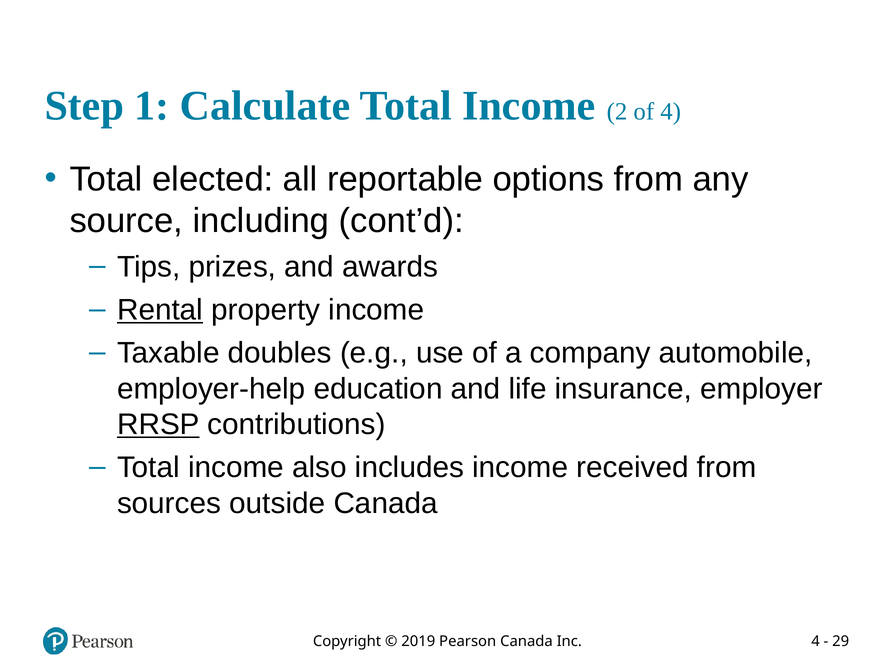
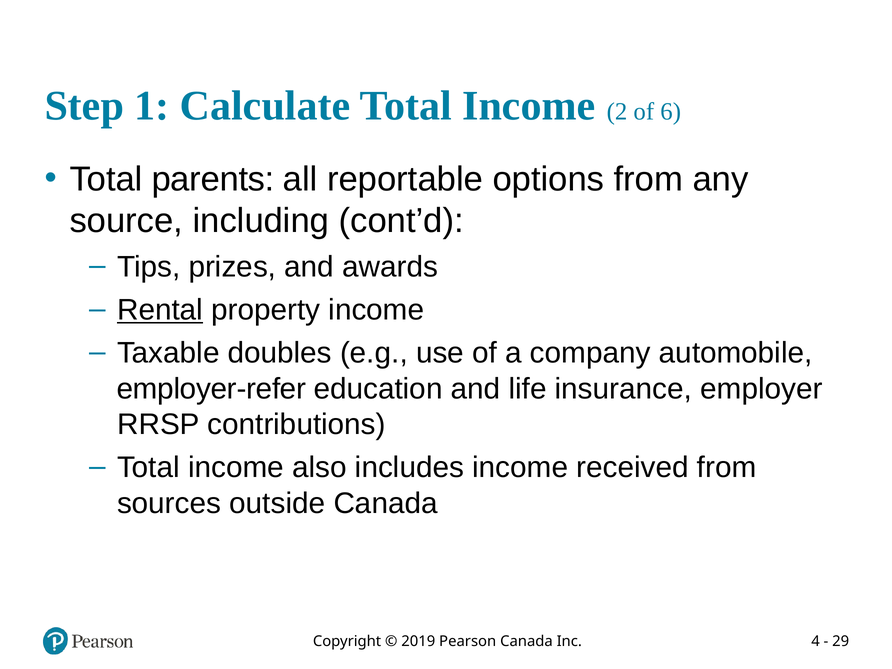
of 4: 4 -> 6 (671, 111)
elected: elected -> parents (213, 179)
employer-help: employer-help -> employer-refer (211, 389)
RRSP underline: present -> none (158, 424)
